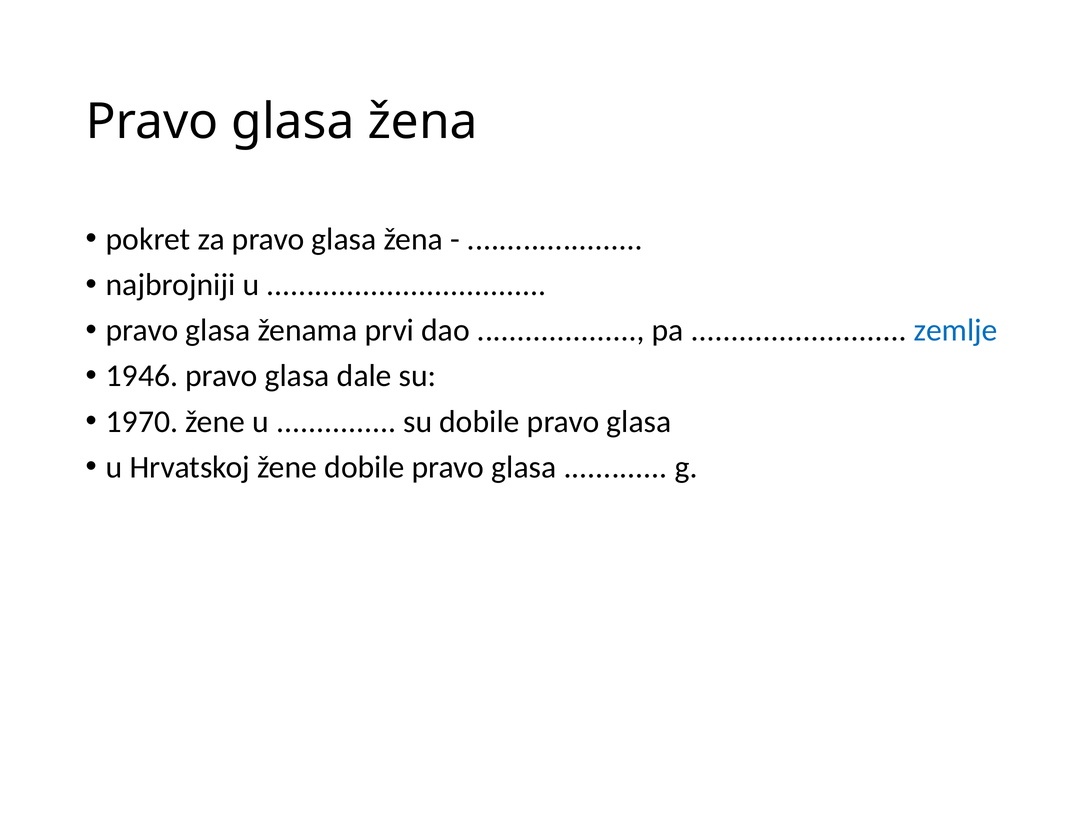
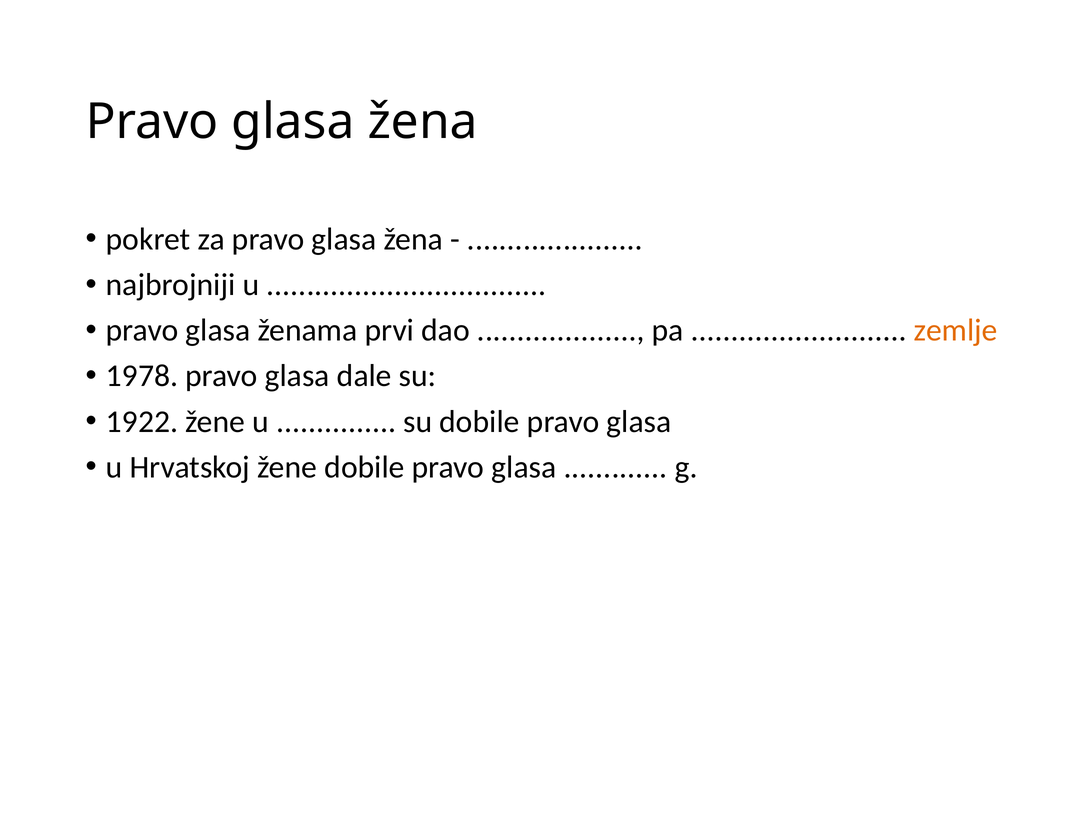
zemlje colour: blue -> orange (956, 331)
1946: 1946 -> 1978 (142, 376)
1970: 1970 -> 1922 (142, 422)
